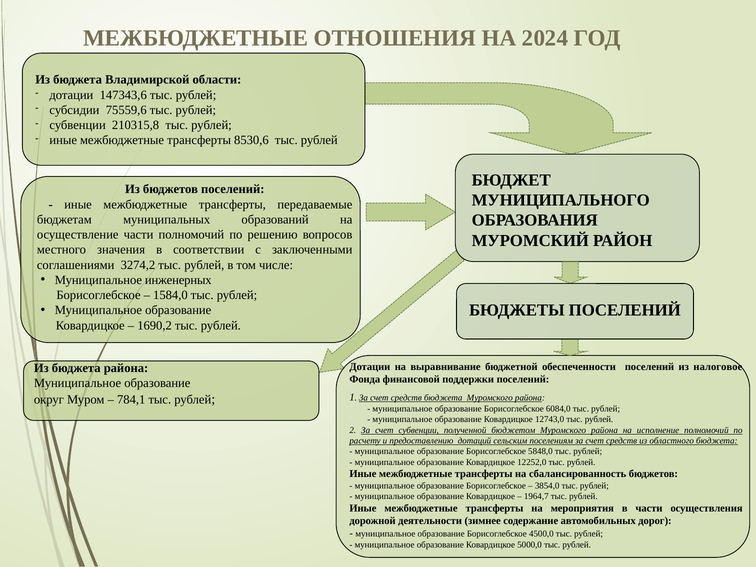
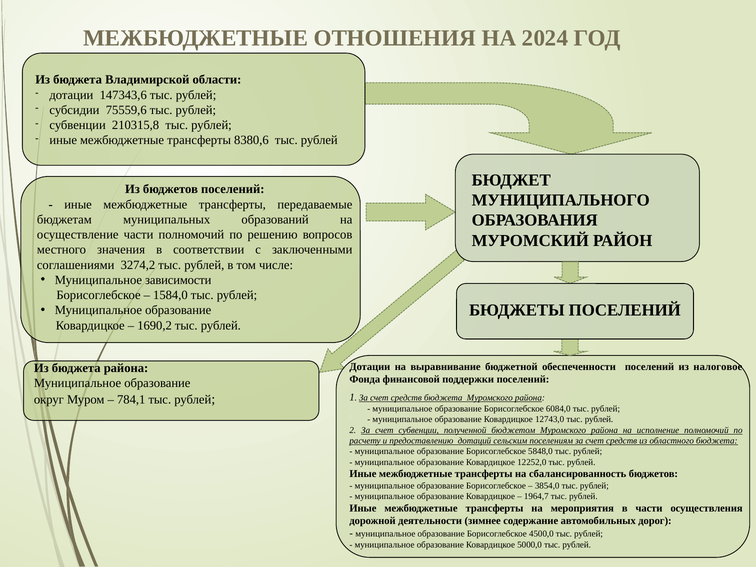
8530,6: 8530,6 -> 8380,6 (251, 140)
инженерных: инженерных -> зависимости (178, 280)
